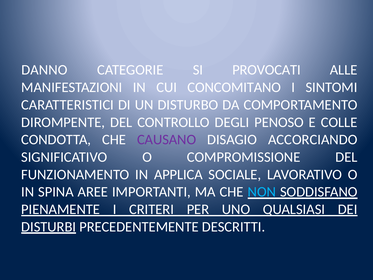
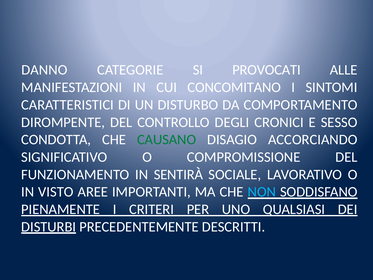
PENOSO: PENOSO -> CRONICI (279, 122)
COLLE: COLLE -> SESSO (339, 122)
CAUSANO colour: purple -> green (167, 140)
APPLICA: APPLICA -> SENTIRÀ (178, 174)
SPINA: SPINA -> VISTO (56, 192)
